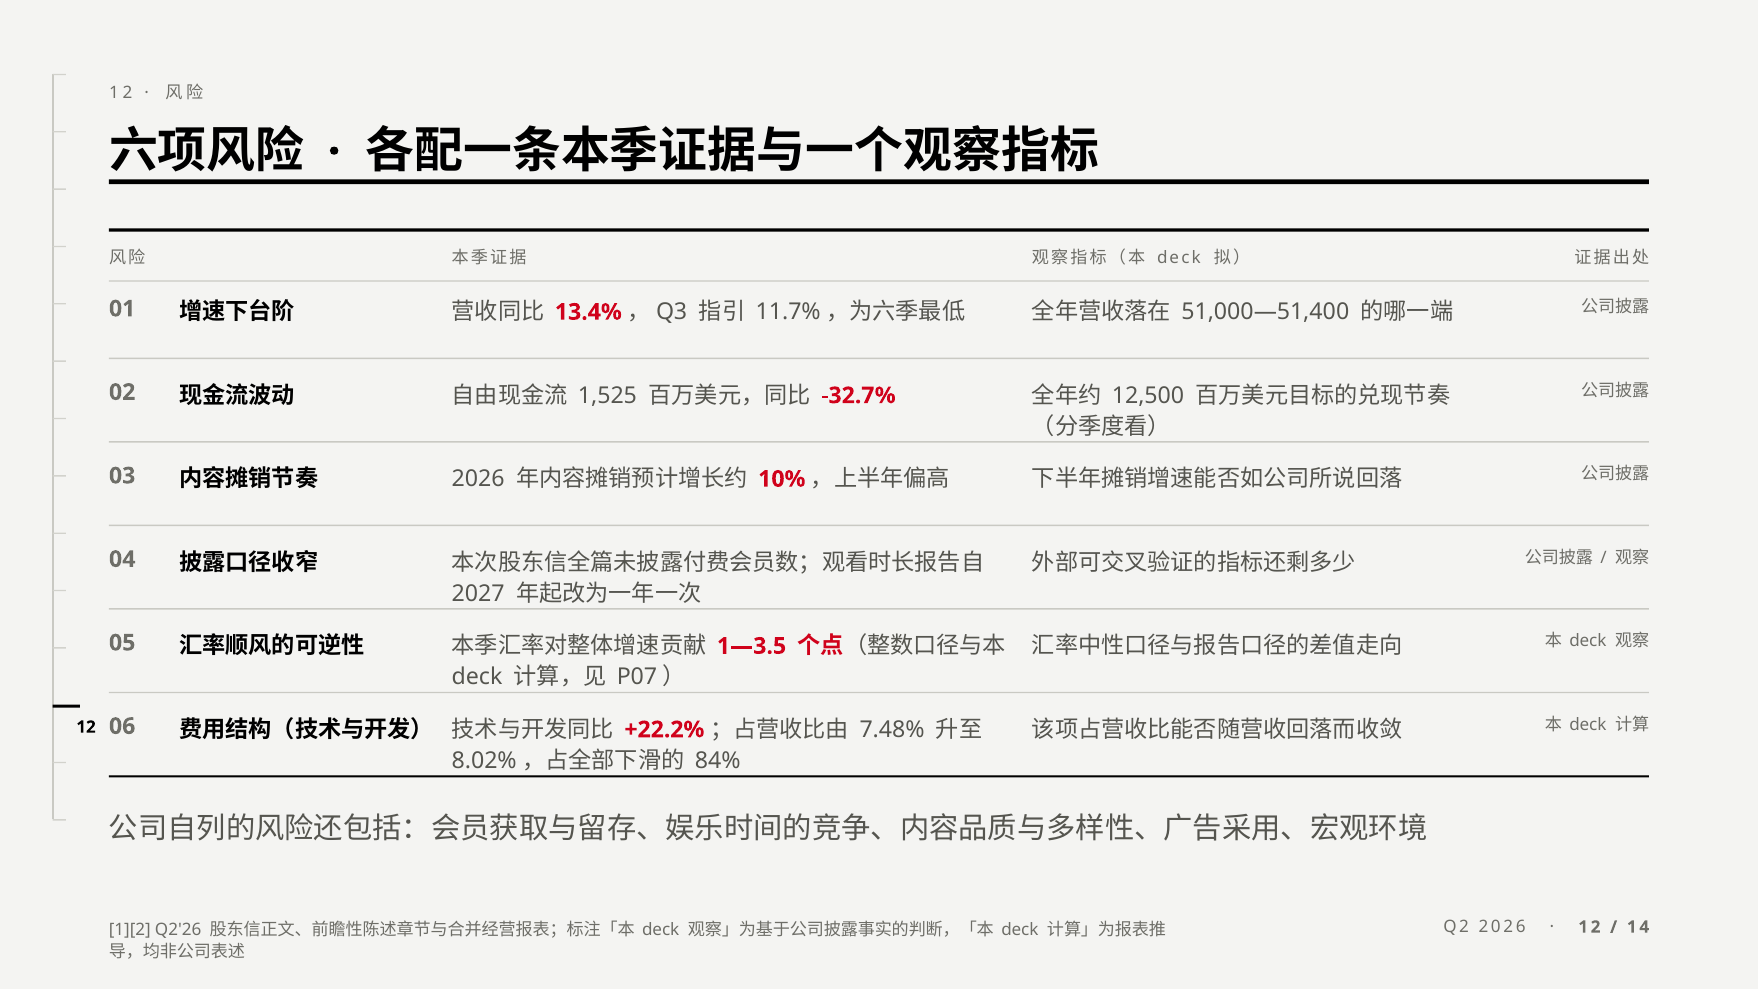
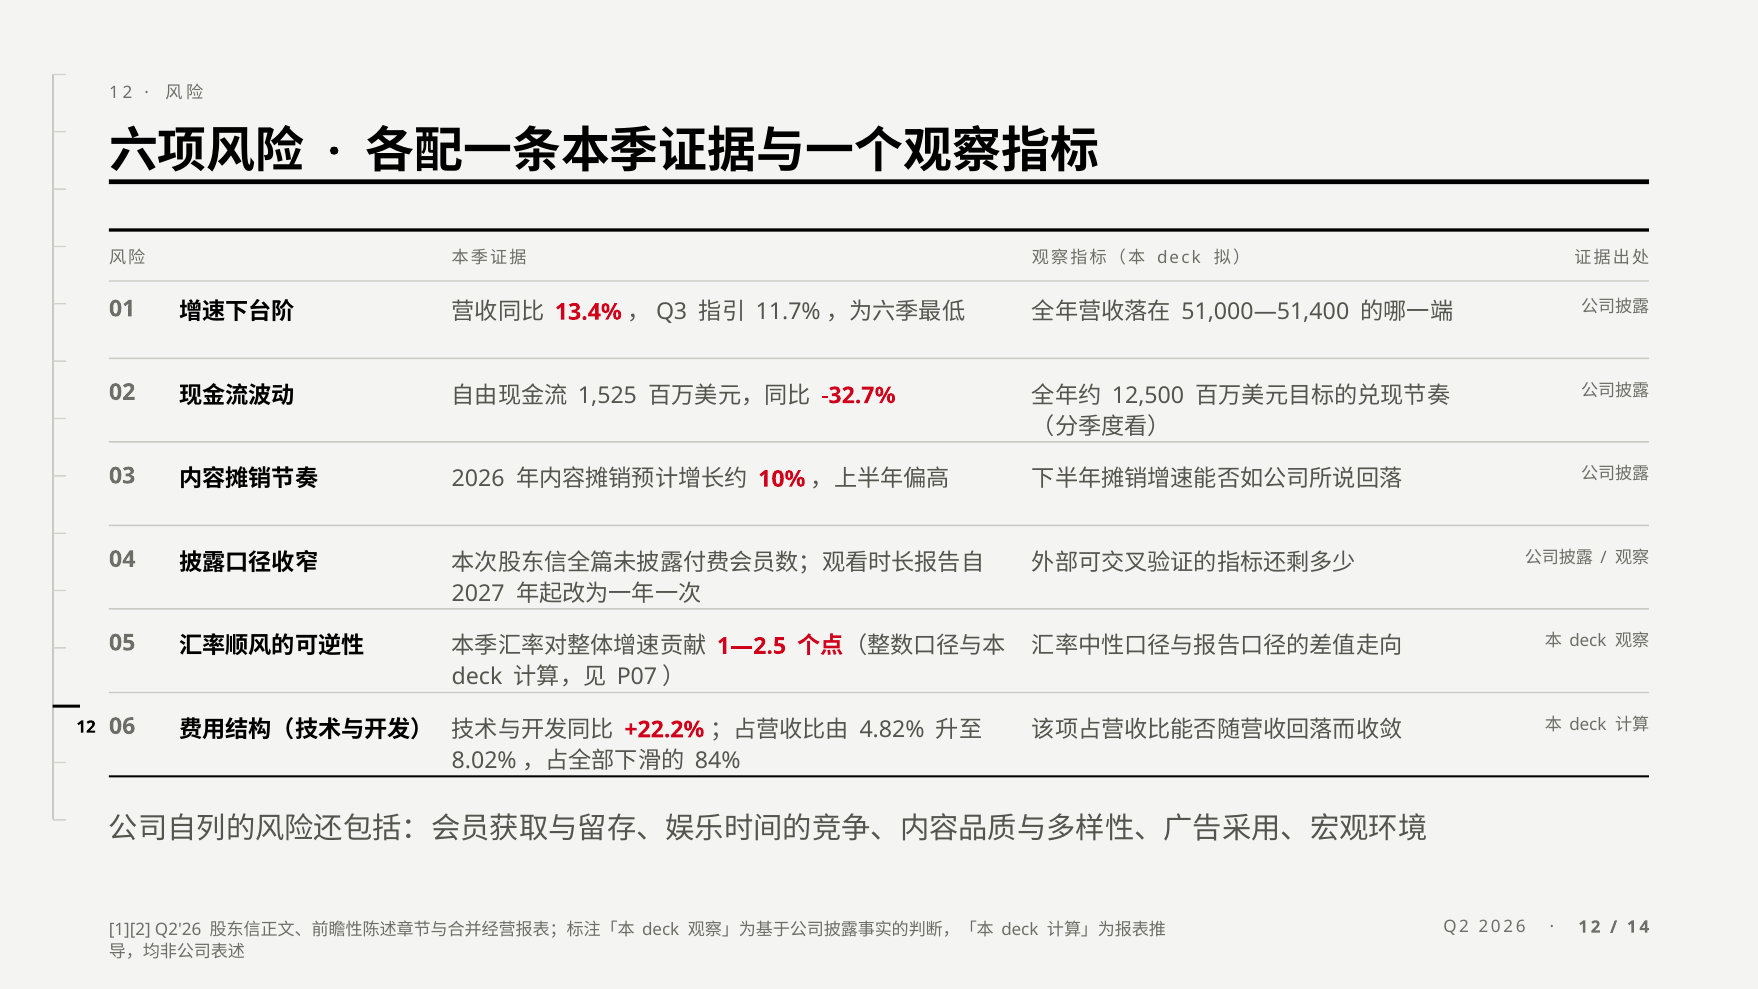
1—3.5: 1—3.5 -> 1—2.5 (752, 646)
7.48%: 7.48% -> 4.82% (892, 730)
